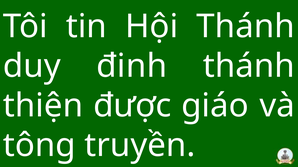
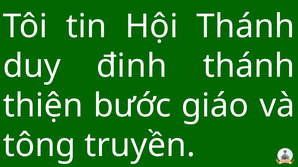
được: được -> bước (132, 106)
